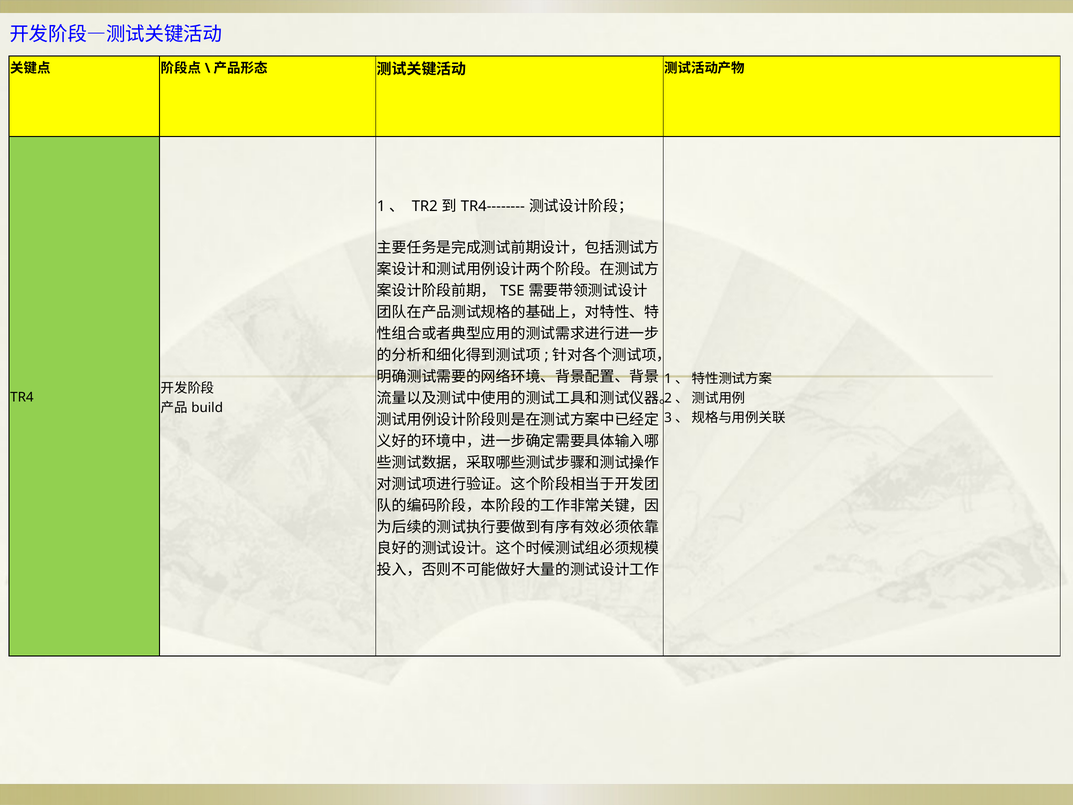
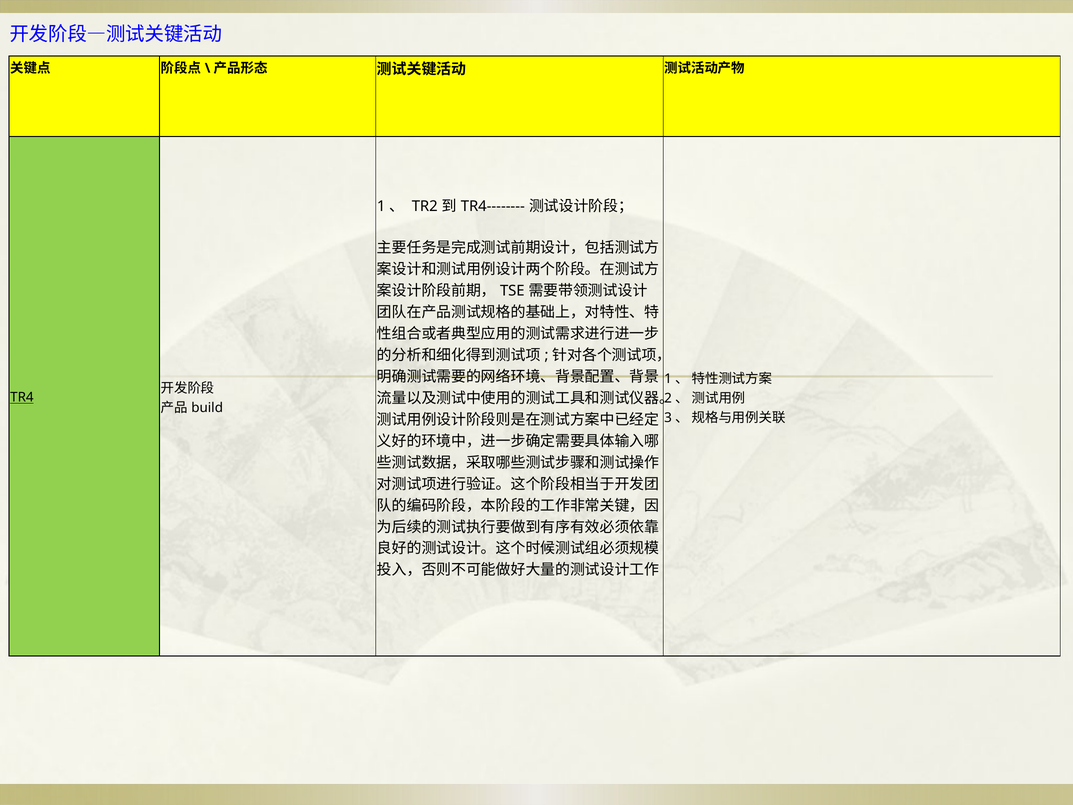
TR4 underline: none -> present (22, 397)
